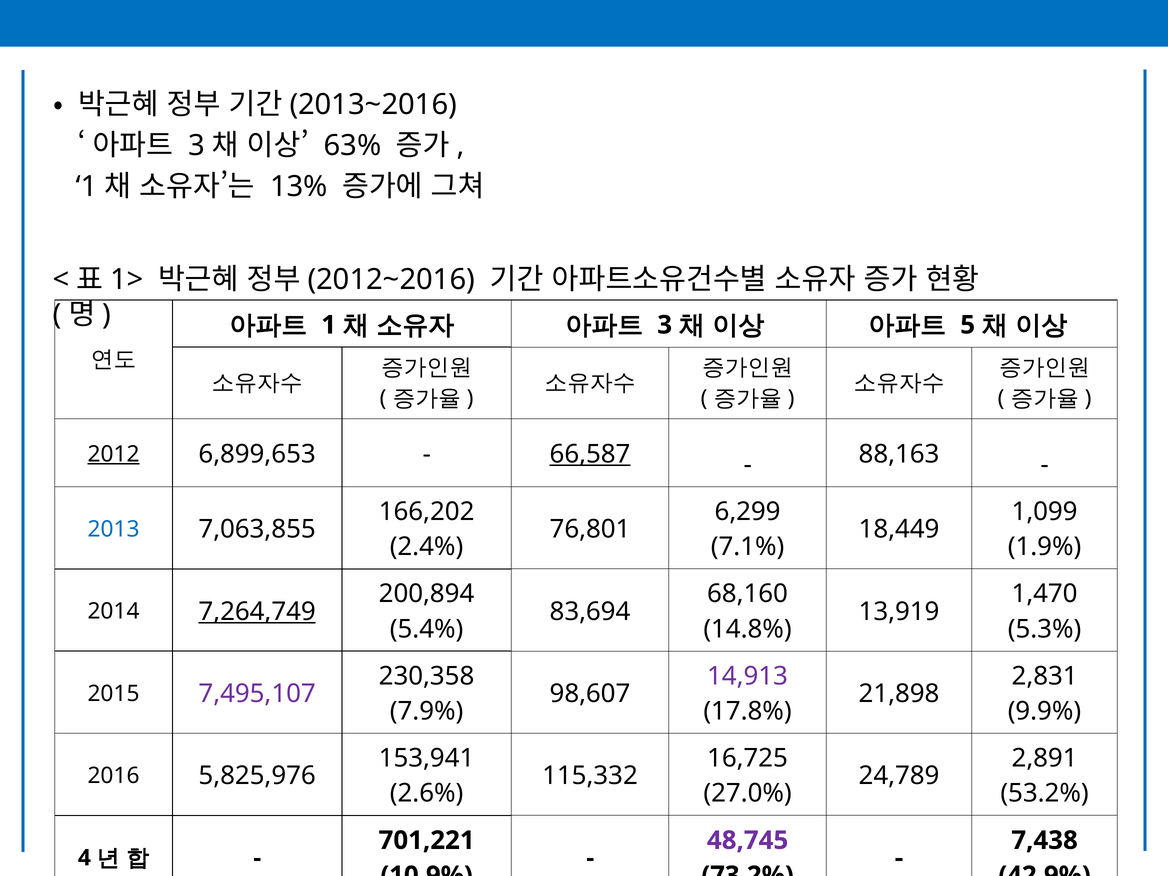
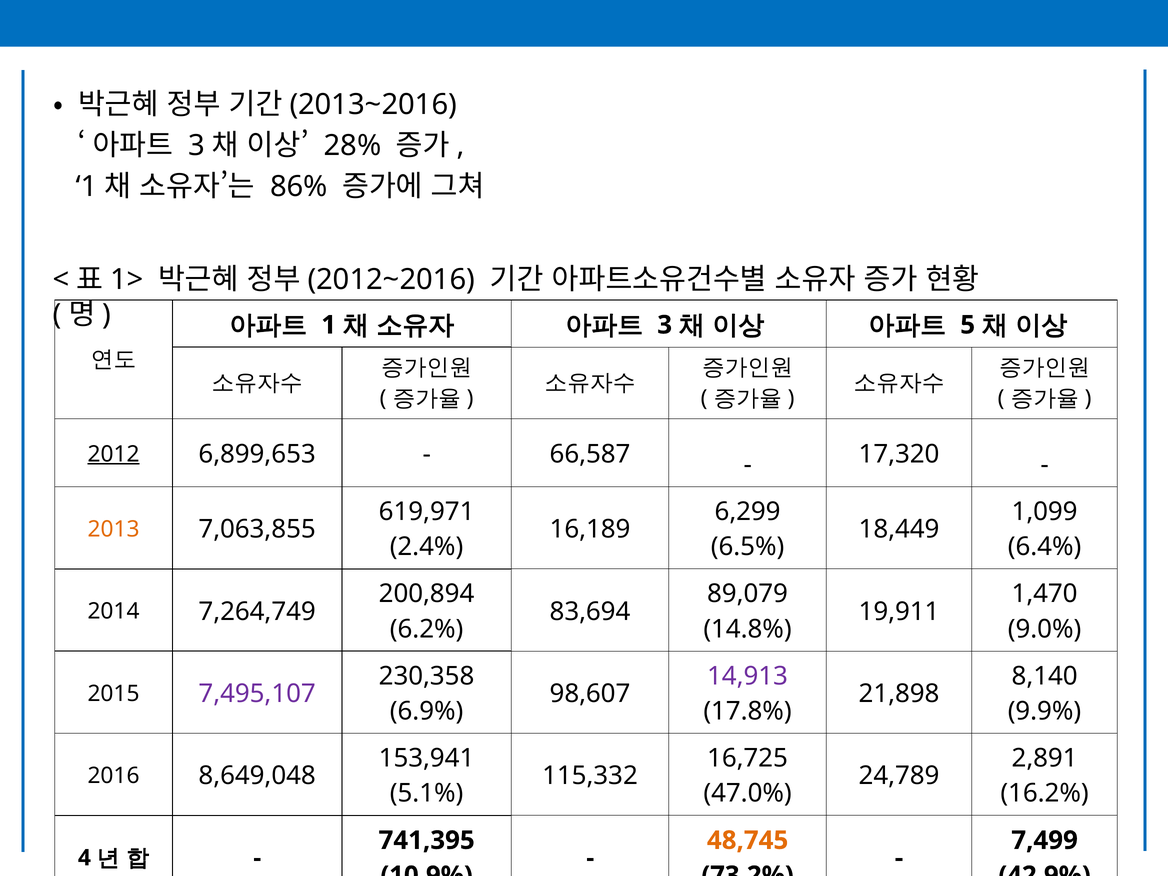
63%: 63% -> 28% (353, 146)
13%: 13% -> 86% (299, 186)
66,587 underline: present -> none (590, 454)
88,163: 88,163 -> 17,320 (899, 454)
166,202: 166,202 -> 619,971 (427, 512)
76,801: 76,801 -> 16,189 (590, 529)
2013 colour: blue -> orange (114, 529)
7.1%: 7.1% -> 6.5% (748, 547)
1.9%: 1.9% -> 6.4% (1045, 547)
68,160: 68,160 -> 89,079 (748, 594)
13,919: 13,919 -> 19,911 (899, 611)
7,264,749 underline: present -> none (257, 611)
5.4%: 5.4% -> 6.2% (427, 629)
5.3%: 5.3% -> 9.0% (1045, 629)
2,831: 2,831 -> 8,140 (1045, 676)
7.9%: 7.9% -> 6.9% (427, 711)
5,825,976: 5,825,976 -> 8,649,048 (257, 776)
2.6%: 2.6% -> 5.1% (427, 793)
27.0%: 27.0% -> 47.0% (748, 793)
53.2%: 53.2% -> 16.2% (1045, 793)
701,221: 701,221 -> 741,395 (427, 840)
48,745 colour: purple -> orange (748, 840)
7,438: 7,438 -> 7,499 (1045, 840)
